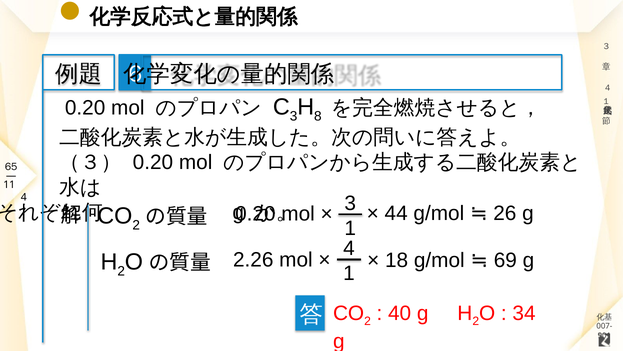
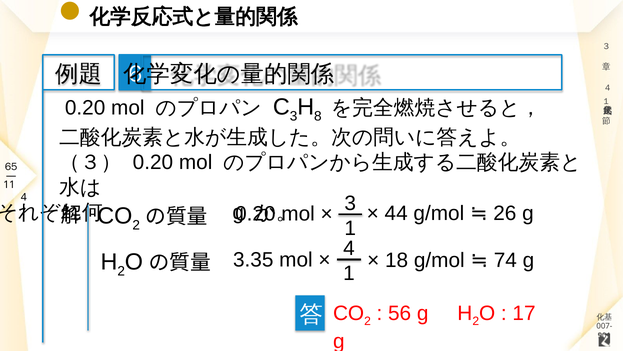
2.26: 2.26 -> 3.35 (253, 259)
69: 69 -> 74 (505, 260)
40: 40 -> 56 (400, 313)
34: 34 -> 17 (524, 313)
